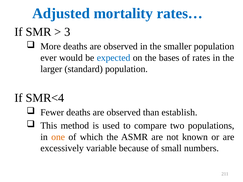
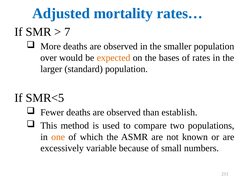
3: 3 -> 7 (67, 32)
ever: ever -> over (49, 58)
expected colour: blue -> orange (114, 58)
SMR<4: SMR<4 -> SMR<5 (45, 98)
